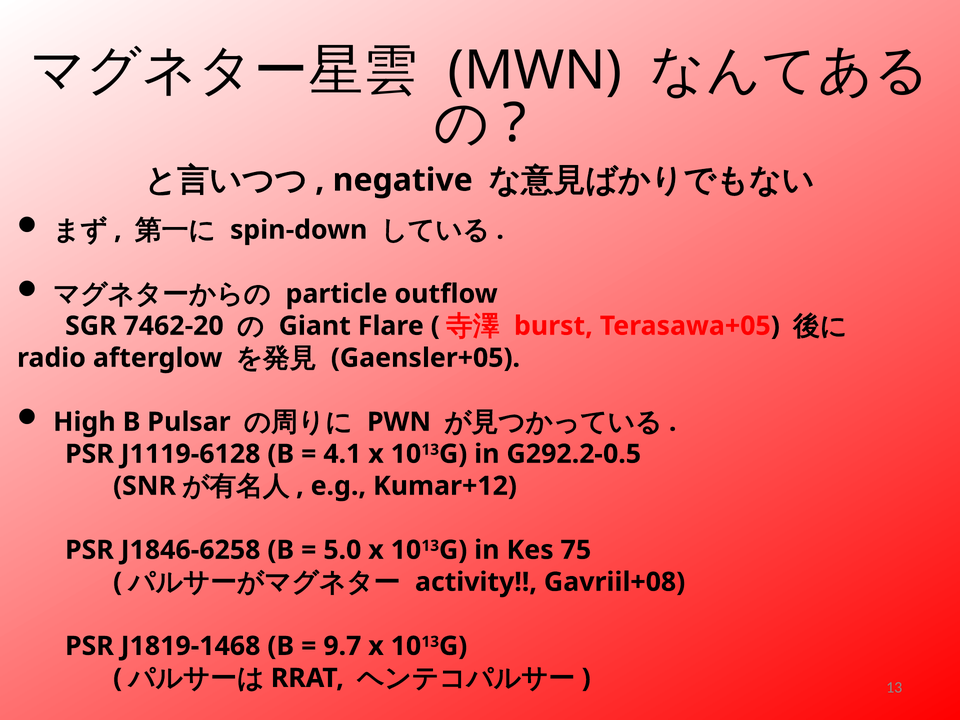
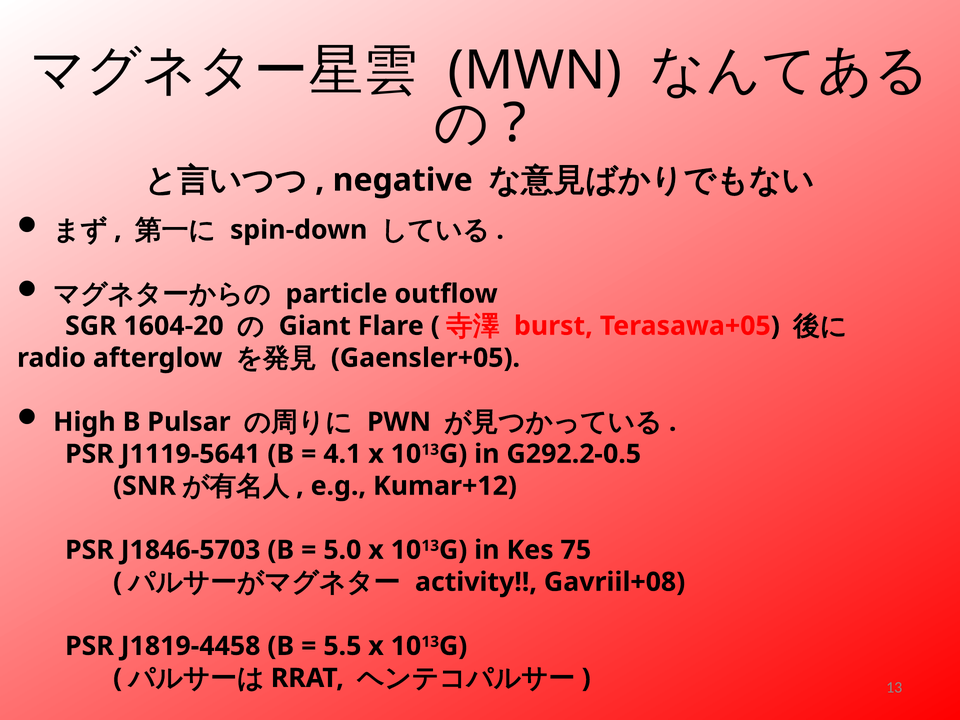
7462-20: 7462-20 -> 1604-20 (174, 326)
J1119-6128: J1119-6128 -> J1119-5641 (191, 454)
J1846-6258: J1846-6258 -> J1846-5703 (191, 550)
J1819-1468: J1819-1468 -> J1819-4458 (191, 646)
9.7: 9.7 -> 5.5 (342, 646)
